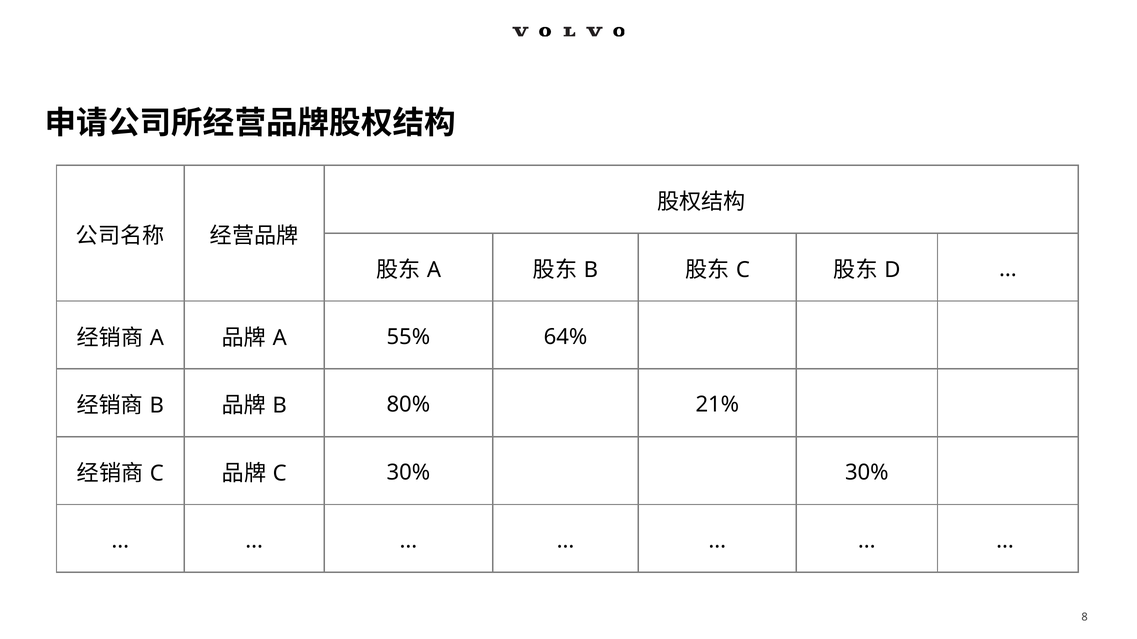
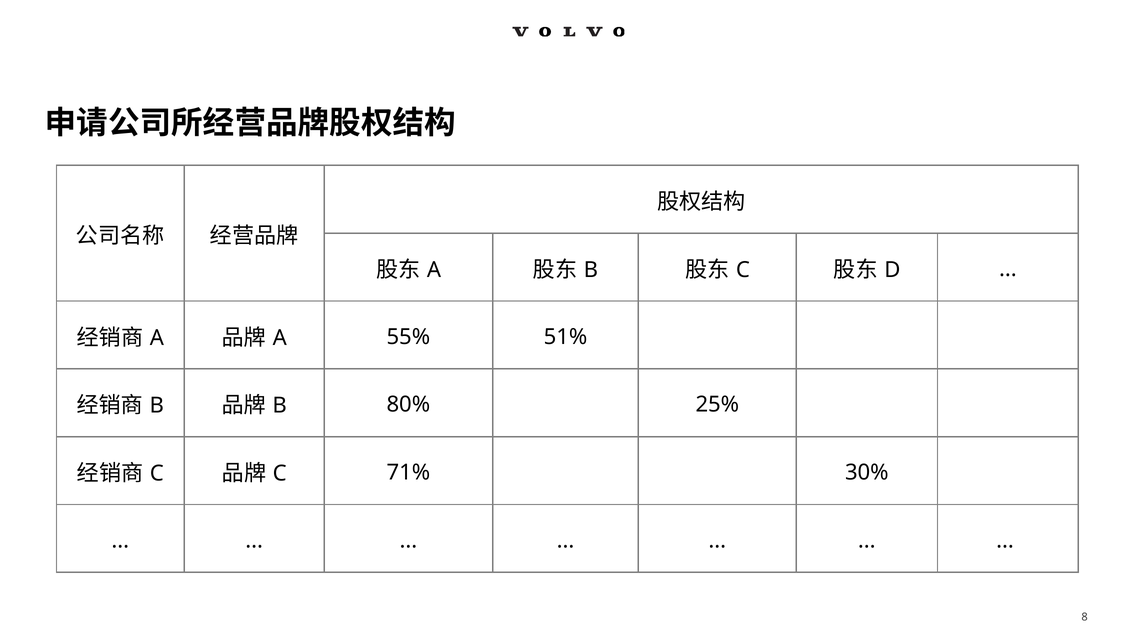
64%: 64% -> 51% (565, 337)
21%: 21% -> 25% (717, 405)
30%: 30% -> 71% (408, 473)
